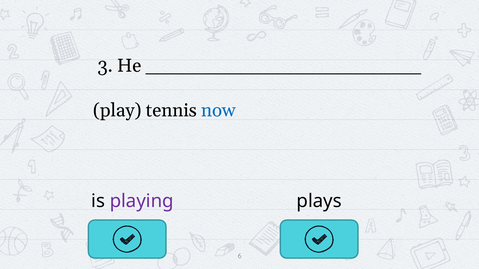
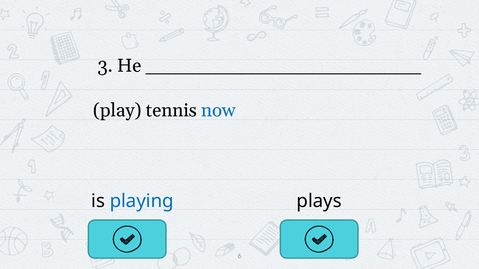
playing colour: purple -> blue (142, 201)
